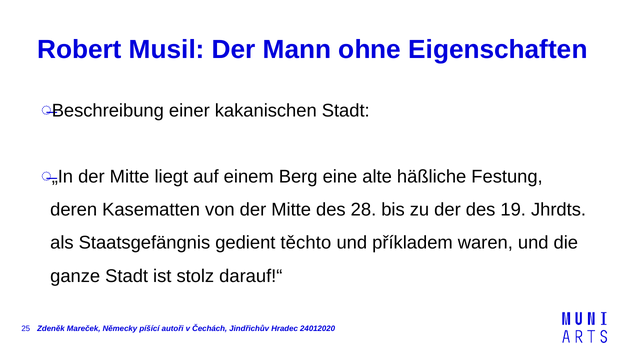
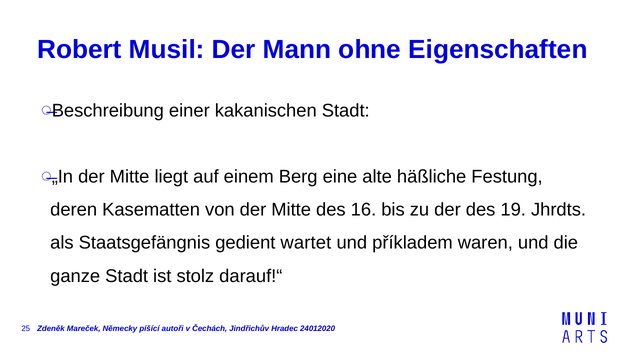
28: 28 -> 16 (363, 210)
těchto: těchto -> wartet (306, 243)
